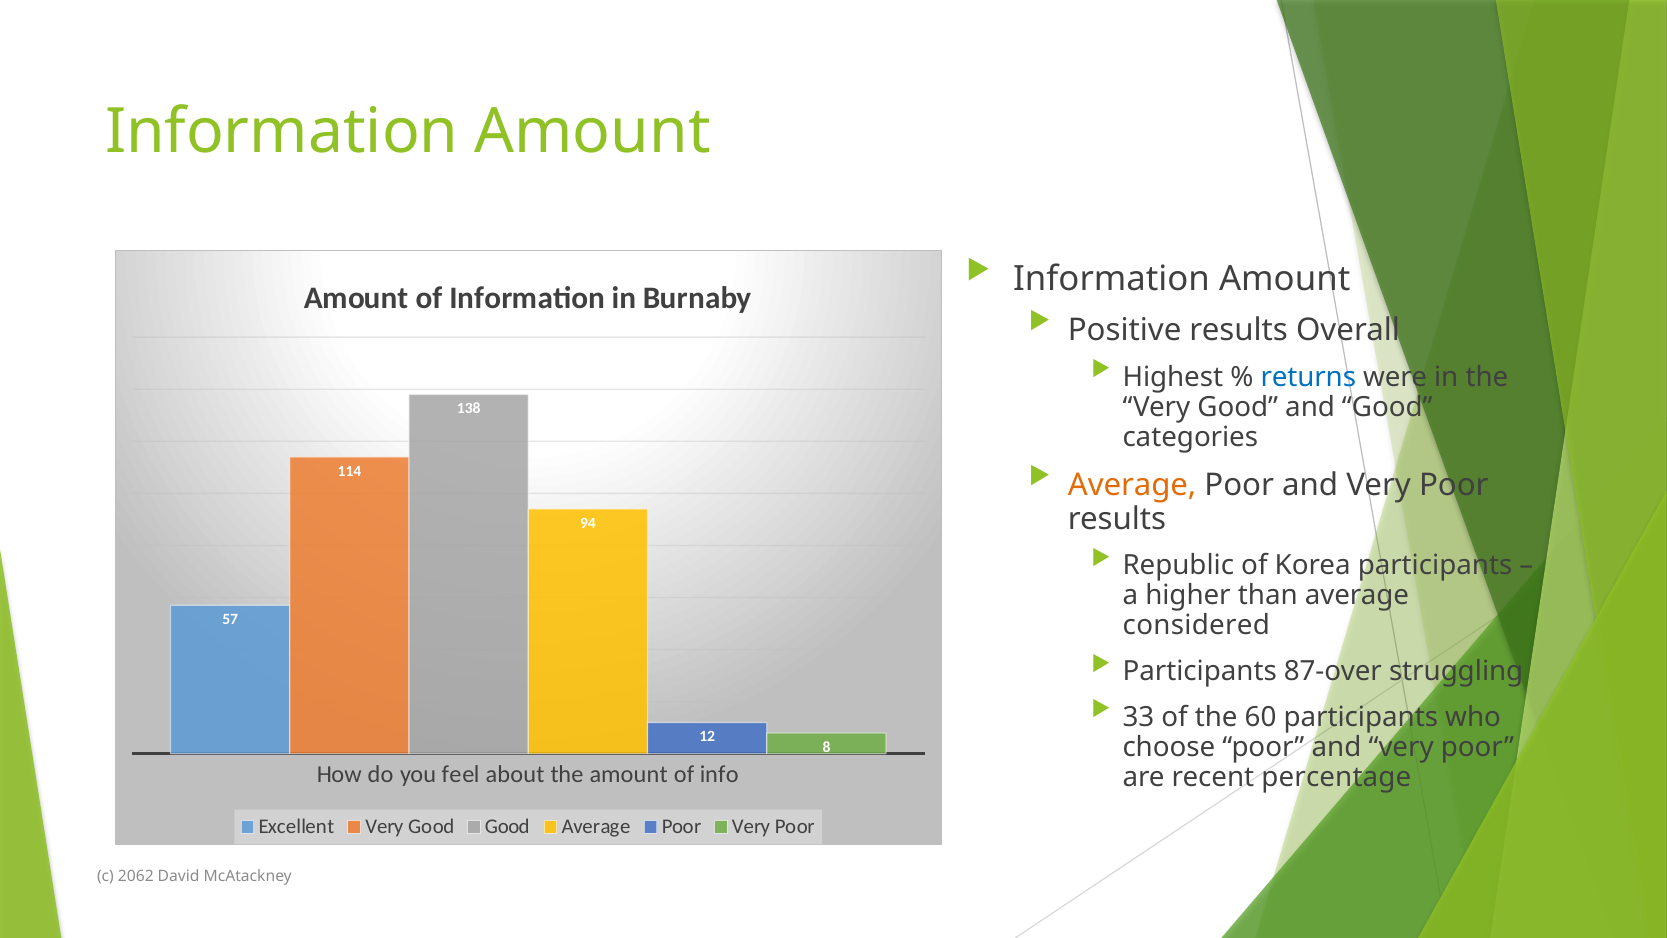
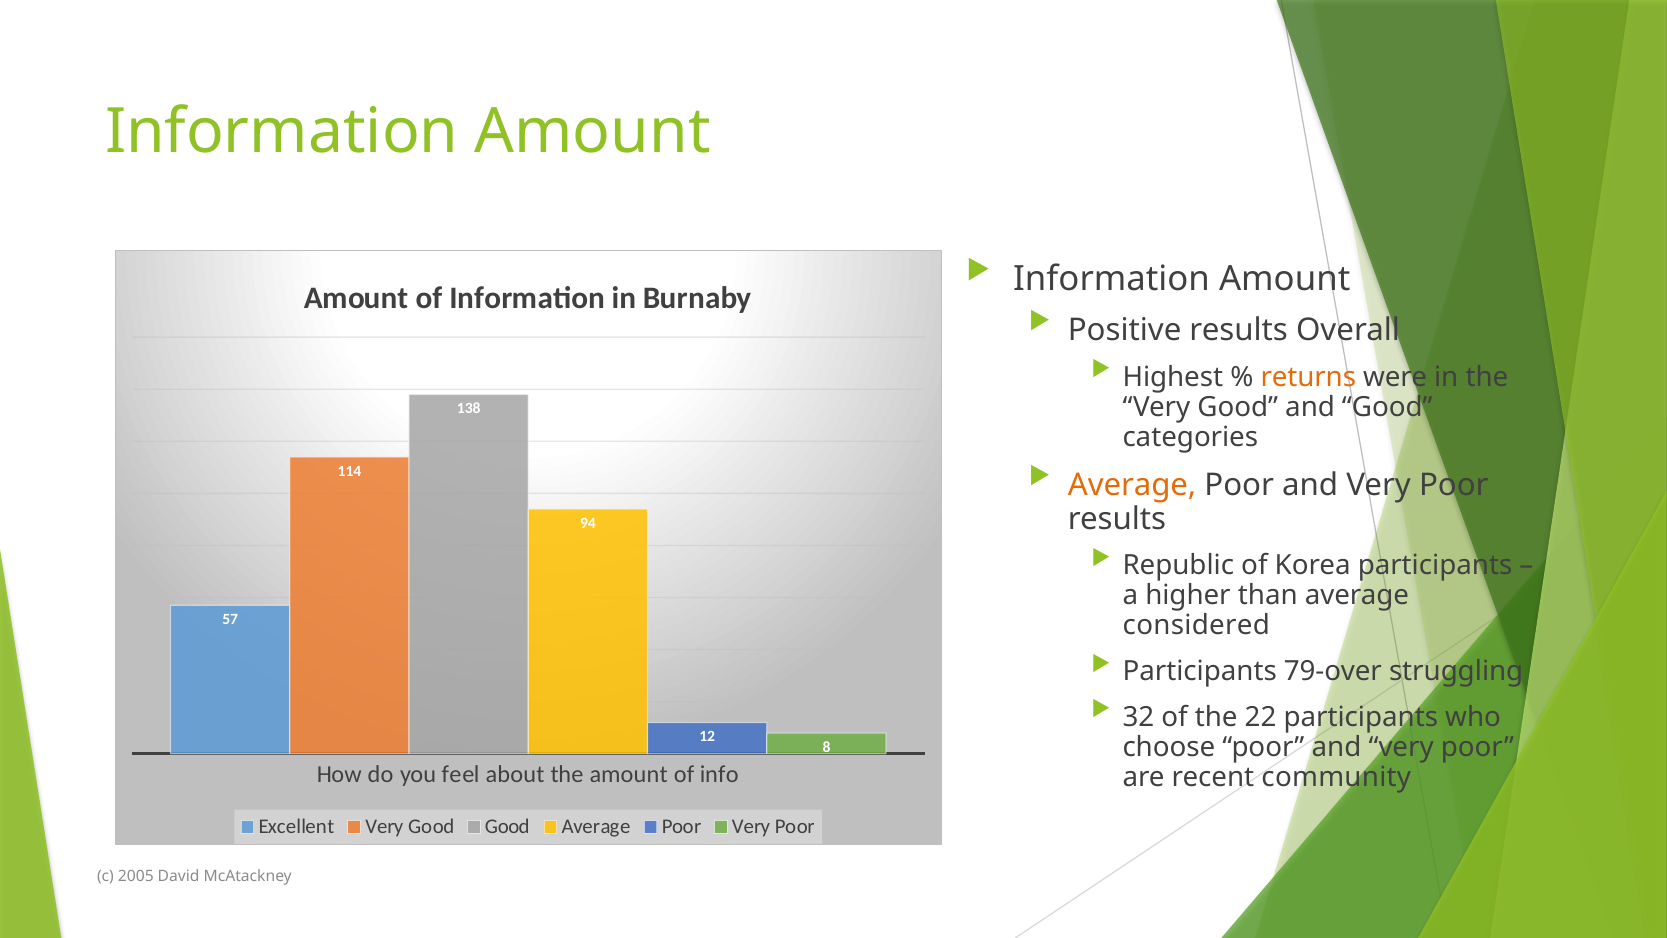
returns colour: blue -> orange (1308, 377)
87-over: 87-over -> 79-over (1333, 671)
33: 33 -> 32 (1138, 717)
60: 60 -> 22 (1261, 717)
percentage: percentage -> community (1336, 777)
2062: 2062 -> 2005 (136, 876)
